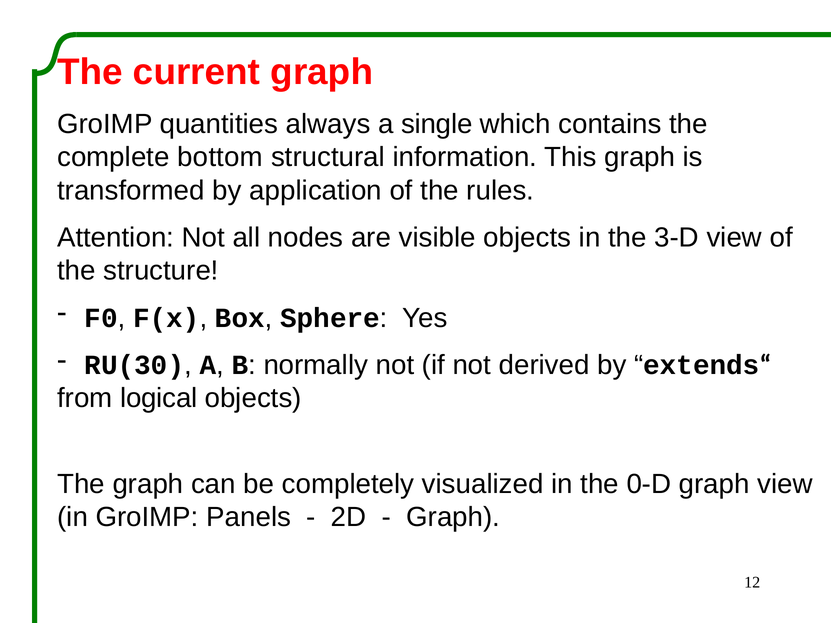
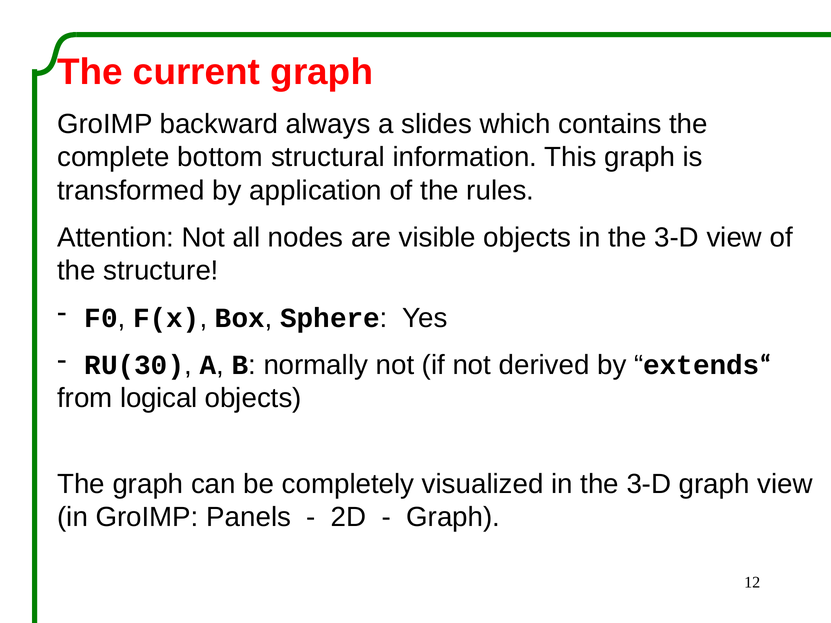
quantities: quantities -> backward (219, 124)
single: single -> slides (437, 124)
visualized in the 0-D: 0-D -> 3-D (649, 484)
